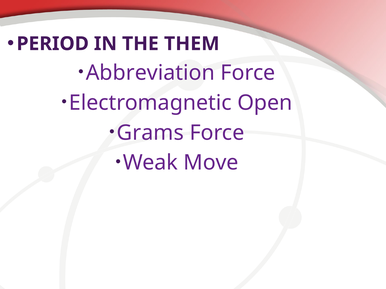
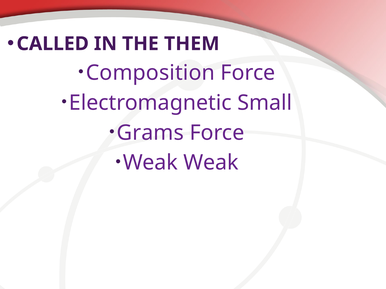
PERIOD: PERIOD -> CALLED (53, 44)
Abbreviation: Abbreviation -> Composition (150, 73)
Open: Open -> Small (265, 103)
Weak Move: Move -> Weak (211, 163)
